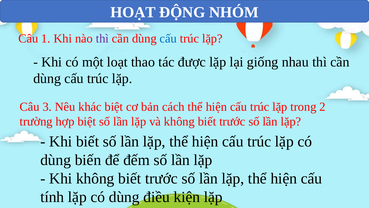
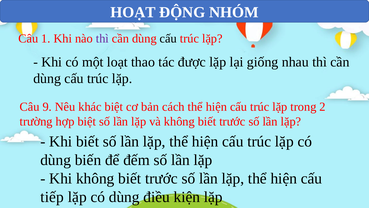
cấu colour: blue -> black (168, 38)
3: 3 -> 9 (47, 107)
tính: tính -> tiếp (52, 197)
